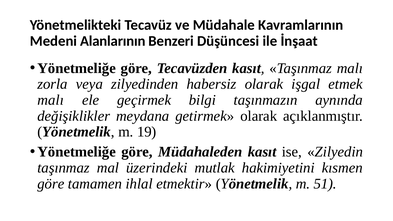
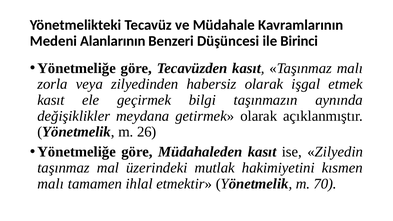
İnşaat: İnşaat -> Birinci (299, 41)
malı: malı -> kasıt (51, 100)
19: 19 -> 26 (147, 132)
göre: göre -> malı (51, 184)
51: 51 -> 70 (325, 184)
